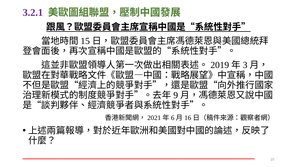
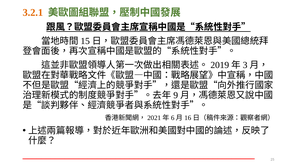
3.2.1 colour: purple -> orange (33, 12)
